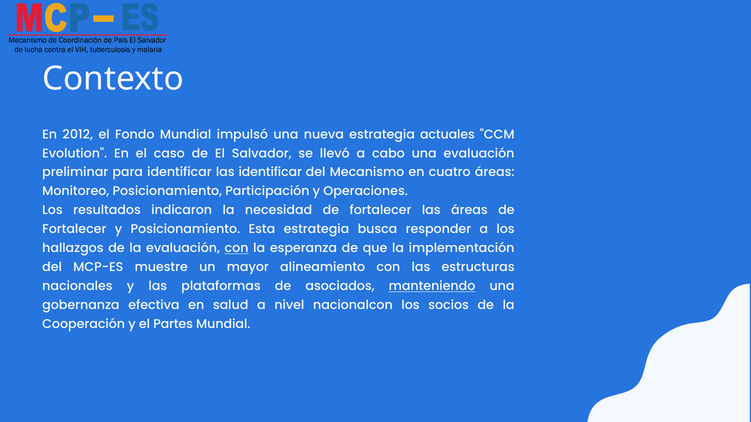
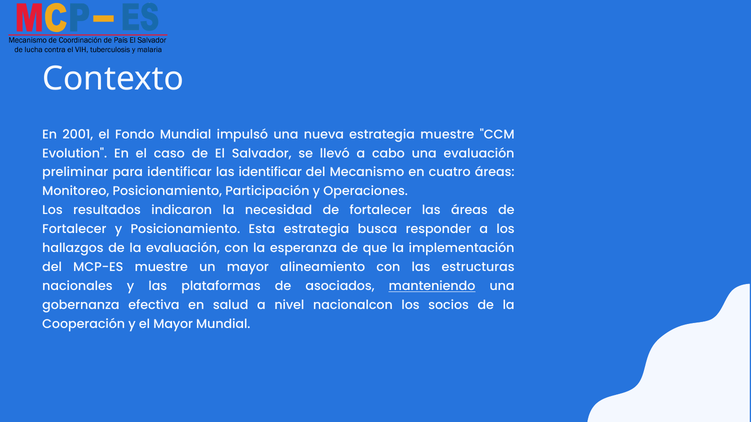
2012: 2012 -> 2001 (78, 134)
estrategia actuales: actuales -> muestre (447, 134)
con underline: present -> none (237, 249)
el Partes: Partes -> Mayor (173, 325)
